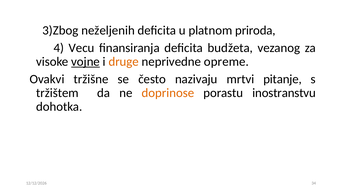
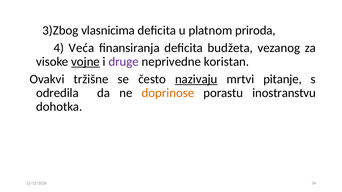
neželjenih: neželjenih -> vlasnicima (108, 31)
Vecu: Vecu -> Veća (81, 48)
druge colour: orange -> purple (124, 62)
opreme: opreme -> koristan (227, 62)
nazivaju underline: none -> present (196, 79)
tržištem: tržištem -> odredila (57, 93)
